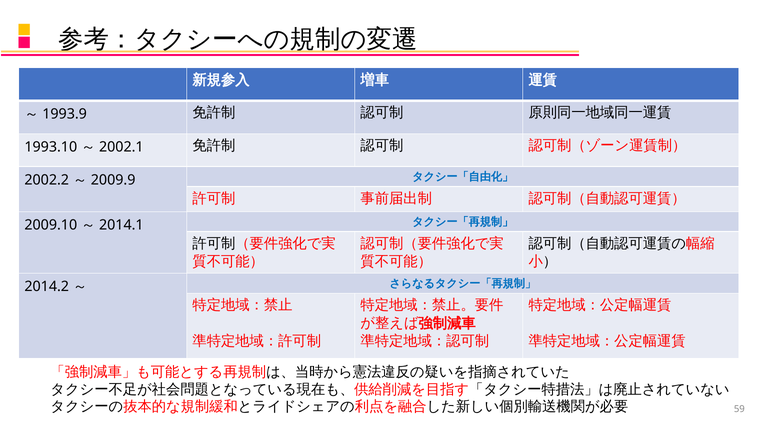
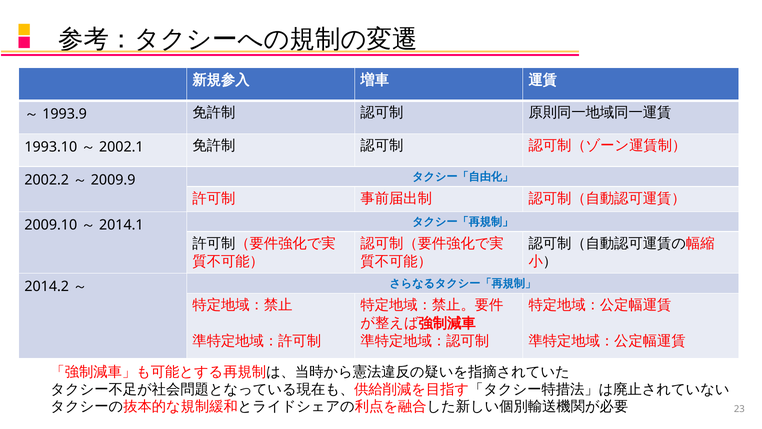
59: 59 -> 23 (739, 409)
